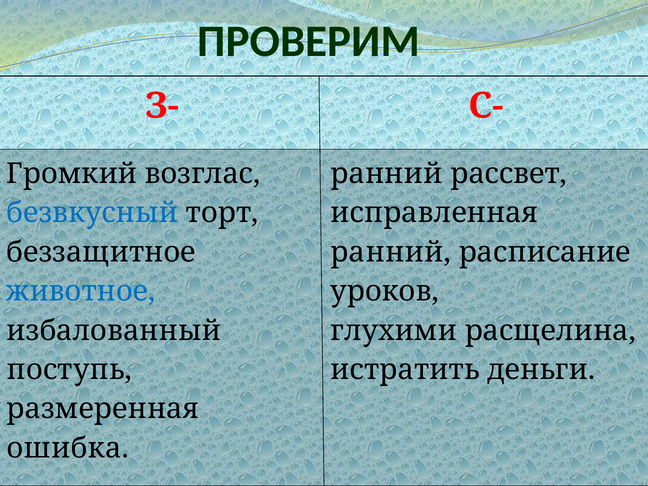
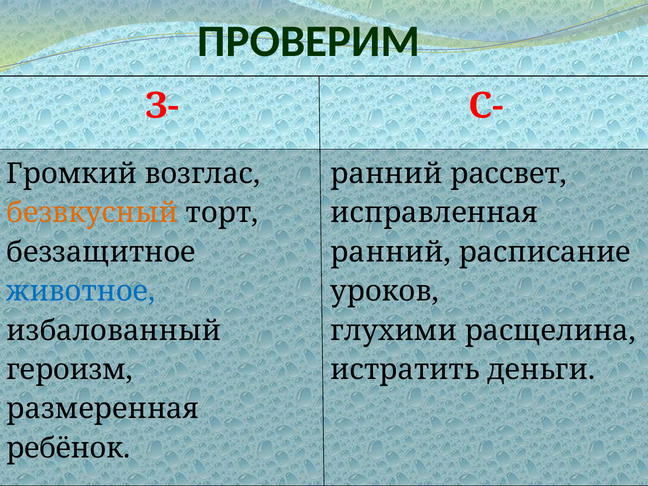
безвкусный colour: blue -> orange (92, 213)
поступь: поступь -> героизм (70, 370)
ошибка: ошибка -> ребёнок (68, 448)
